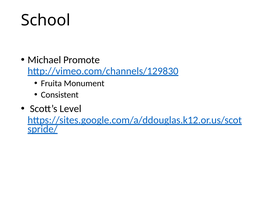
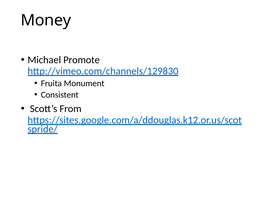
School: School -> Money (46, 20)
Level: Level -> From (71, 109)
